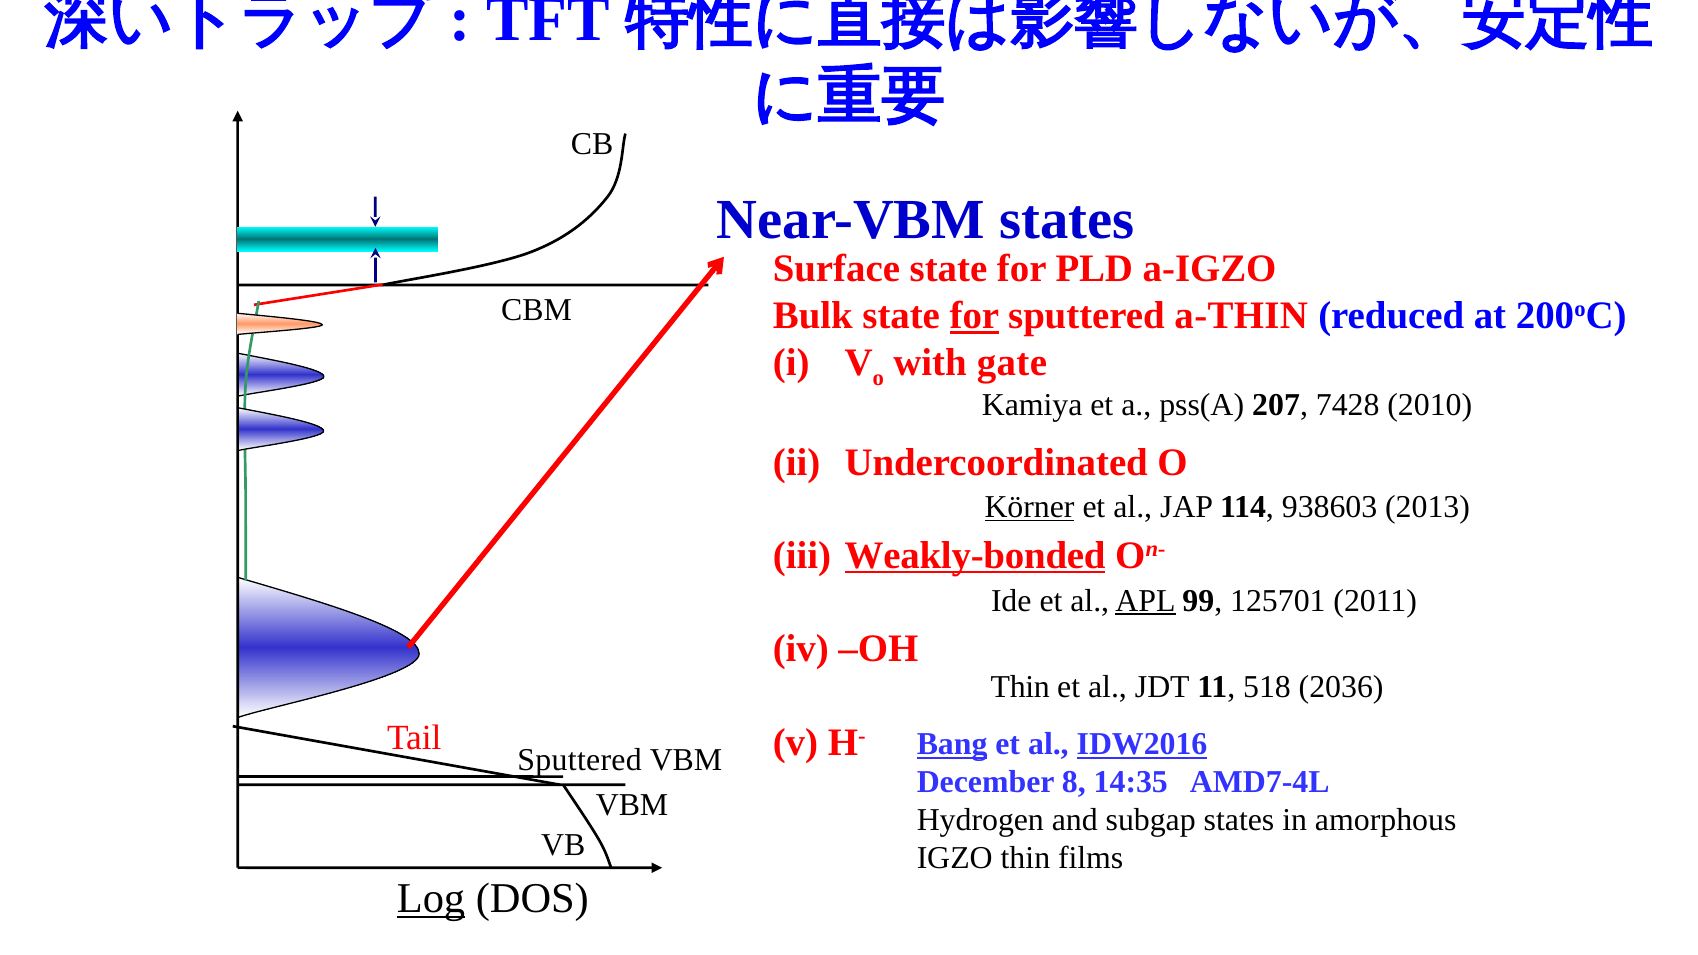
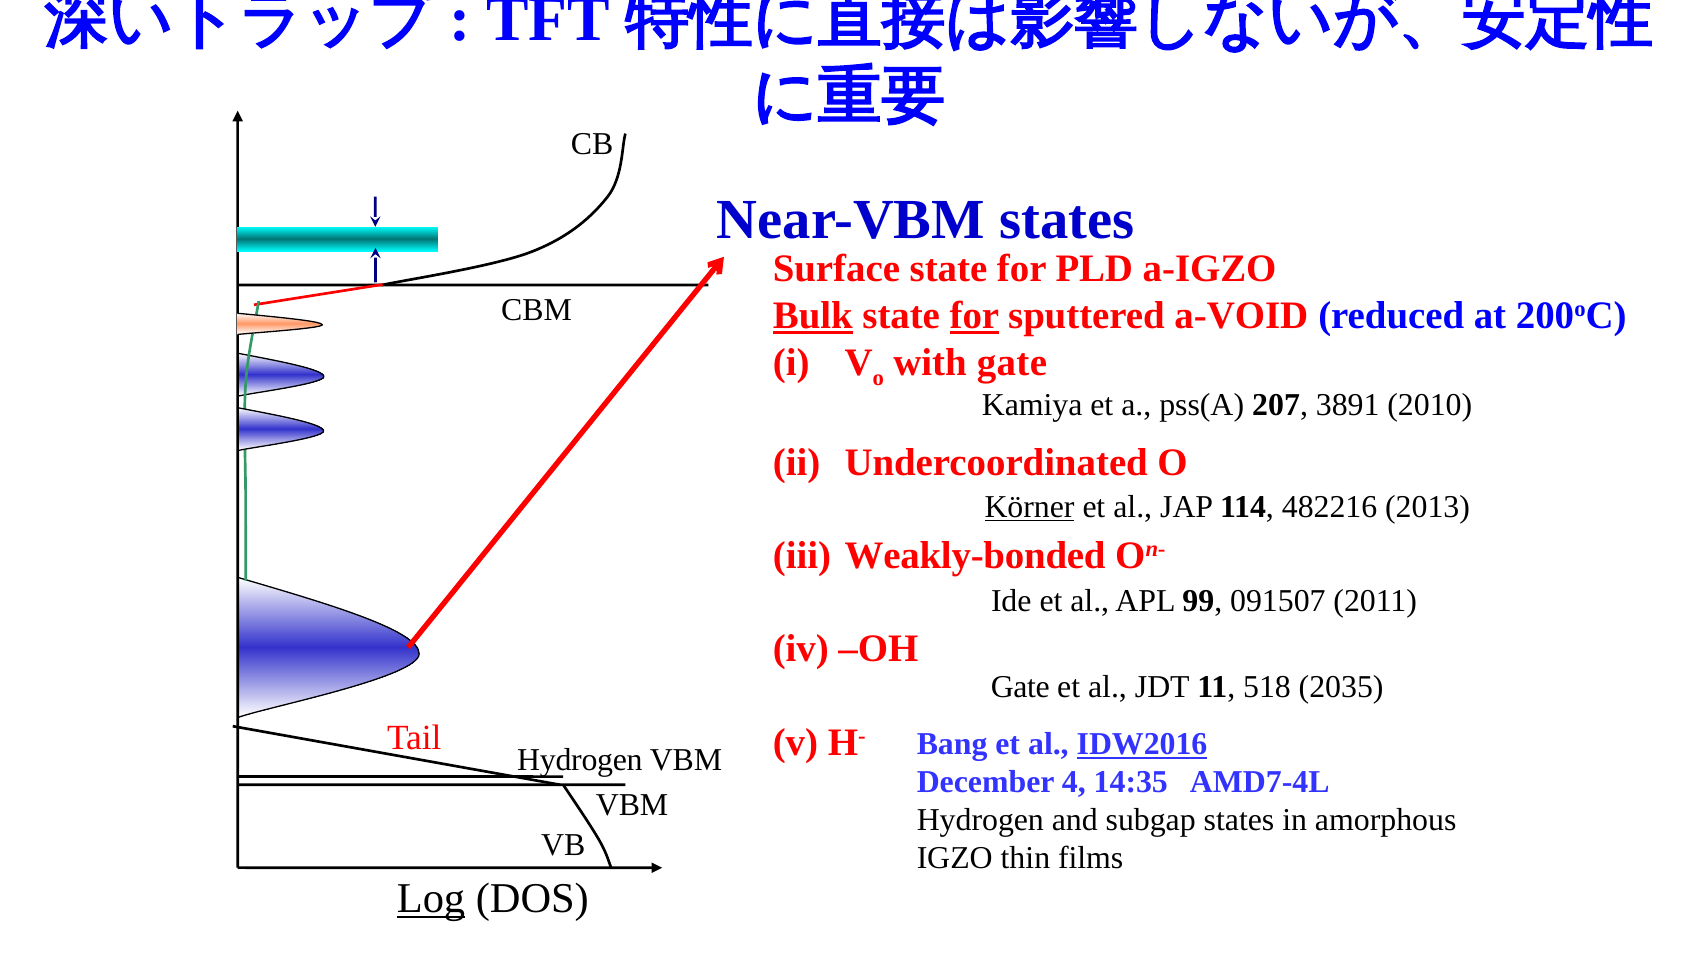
Bulk underline: none -> present (813, 316)
a-THIN: a-THIN -> a-VOID (1241, 316)
7428: 7428 -> 3891 (1348, 405)
938603: 938603 -> 482216 (1330, 507)
Weakly-bonded underline: present -> none (975, 556)
APL underline: present -> none (1145, 601)
125701: 125701 -> 091507 (1278, 601)
Thin: Thin -> Gate (1020, 688)
2036: 2036 -> 2035 (1341, 688)
Bang underline: present -> none (952, 744)
Sputtered: Sputtered -> Hydrogen (580, 761)
8: 8 -> 4 (1074, 782)
